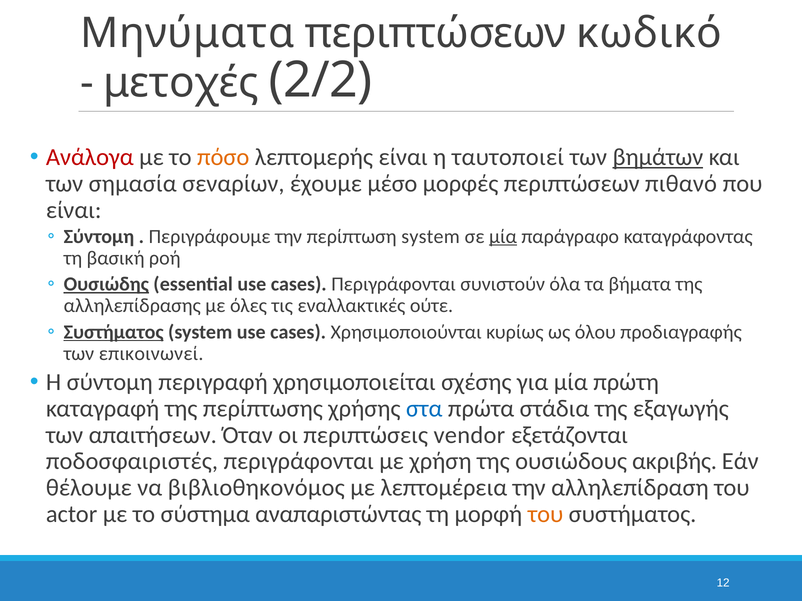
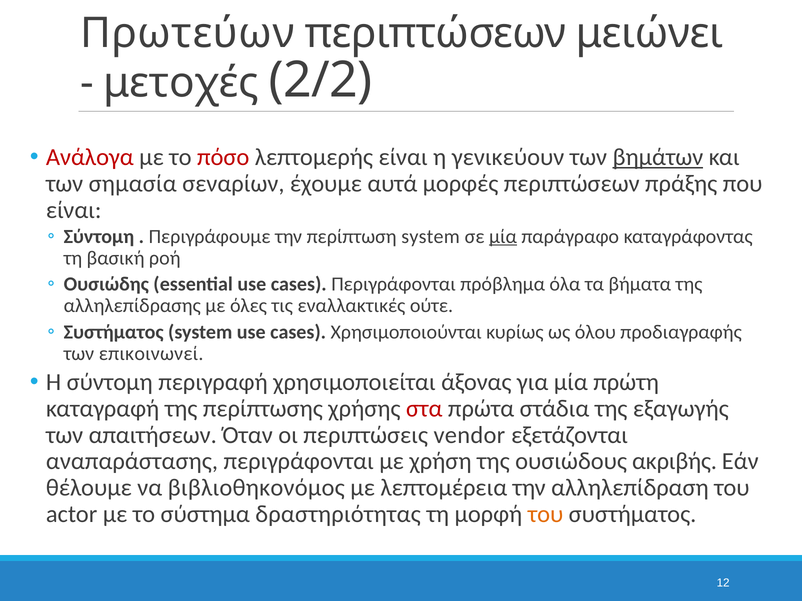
Μηνύματα: Μηνύματα -> Πρωτεύων (187, 33)
κωδικό: κωδικό -> μειώνει (649, 33)
πόσο colour: orange -> red (223, 157)
ταυτοποιεί: ταυτοποιεί -> γενικεύουν (508, 157)
μέσο: μέσο -> αυτά (392, 184)
πιθανό: πιθανό -> πράξης (681, 184)
Ουσιώδης underline: present -> none (106, 284)
συνιστούν: συνιστούν -> πρόβλημα (503, 284)
Συστήματος underline: present -> none (114, 332)
σχέσης: σχέσης -> άξονας (476, 382)
στα colour: blue -> red (424, 409)
ποδοσφαιριστές: ποδοσφαιριστές -> αναπαράστασης (132, 462)
αναπαριστώντας: αναπαριστώντας -> δραστηριότητας (338, 515)
